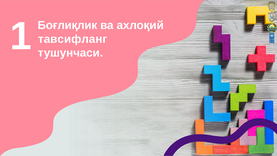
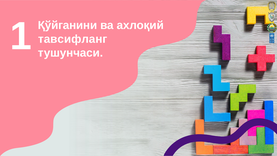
Боғлиқлик: Боғлиқлик -> Қўйганини (68, 25)
